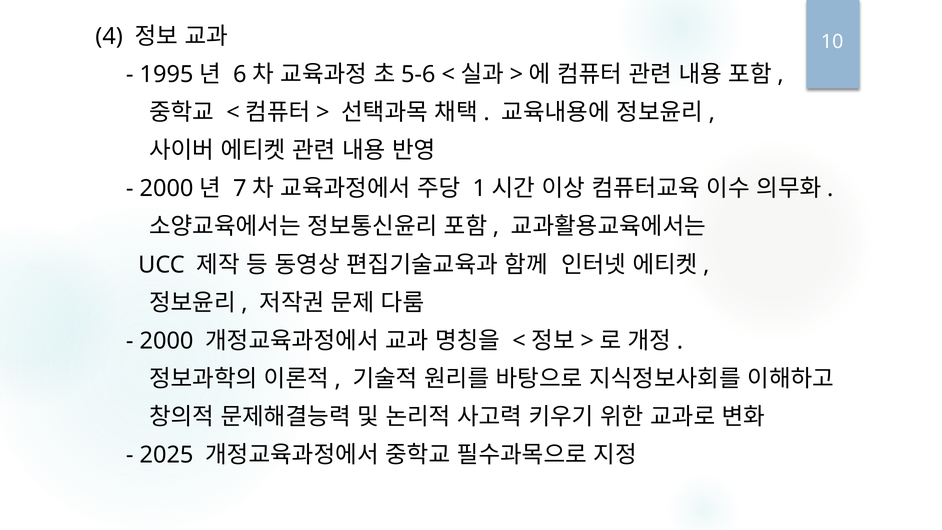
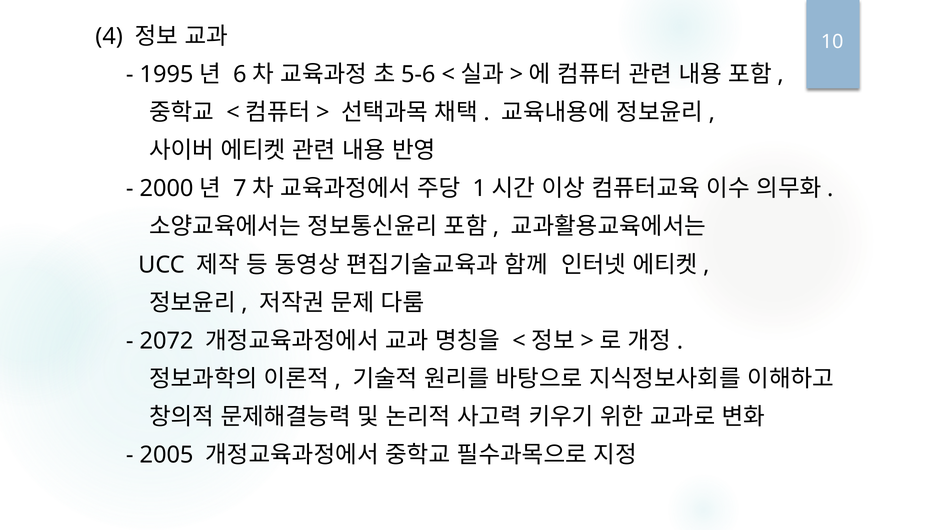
2000: 2000 -> 2072 (167, 341)
2025: 2025 -> 2005 (167, 455)
